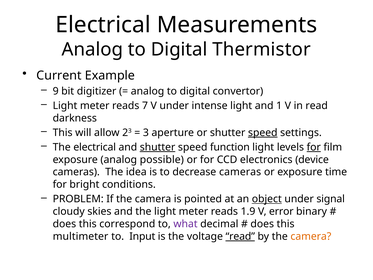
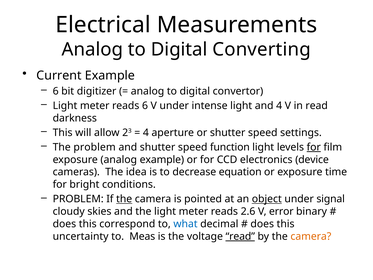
Thermistor: Thermistor -> Converting (262, 49)
9: 9 -> 6 (56, 91)
reads 7: 7 -> 6 (145, 106)
and 1: 1 -> 4 (279, 106)
3: 3 -> 4 (146, 133)
speed underline: present -> none (263, 133)
The electrical: electrical -> problem (95, 147)
shutter underline: present -> none (158, 147)
analog possible: possible -> example (162, 159)
decrease cameras: cameras -> equation (240, 172)
the underline: none -> present (124, 199)
1.9: 1.9 -> 2.6 (248, 211)
what colour: purple -> blue (186, 224)
multimeter: multimeter -> uncertainty (81, 236)
Input: Input -> Meas (142, 236)
